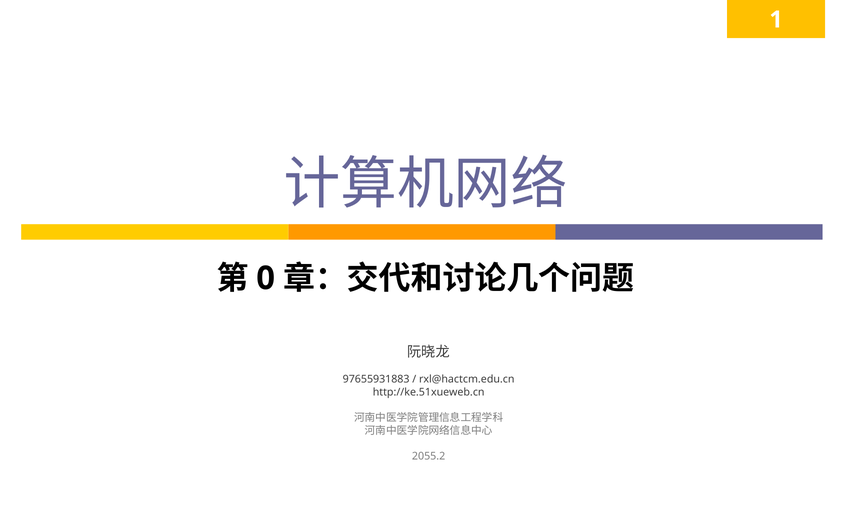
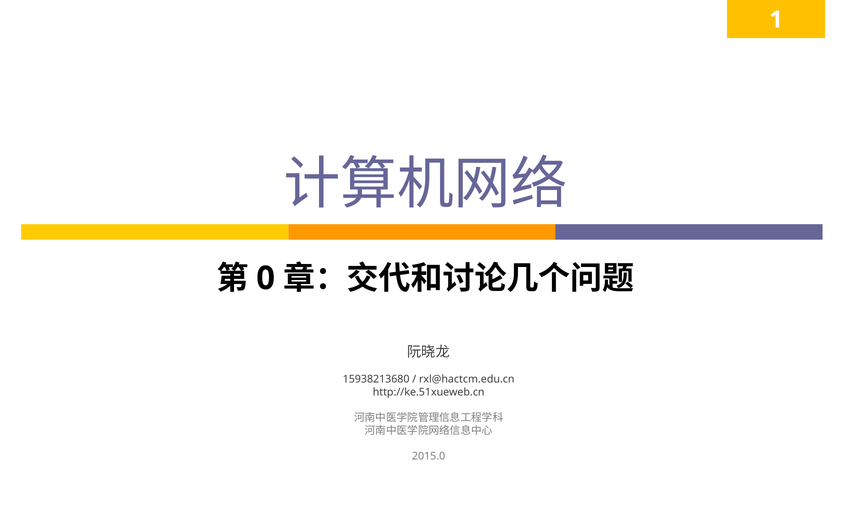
97655931883: 97655931883 -> 15938213680 (376, 379)
2055.2: 2055.2 -> 2015.0 (429, 456)
